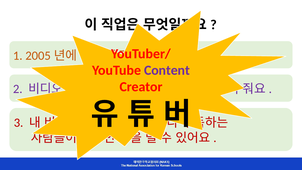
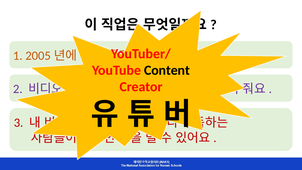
Content colour: purple -> black (167, 70)
